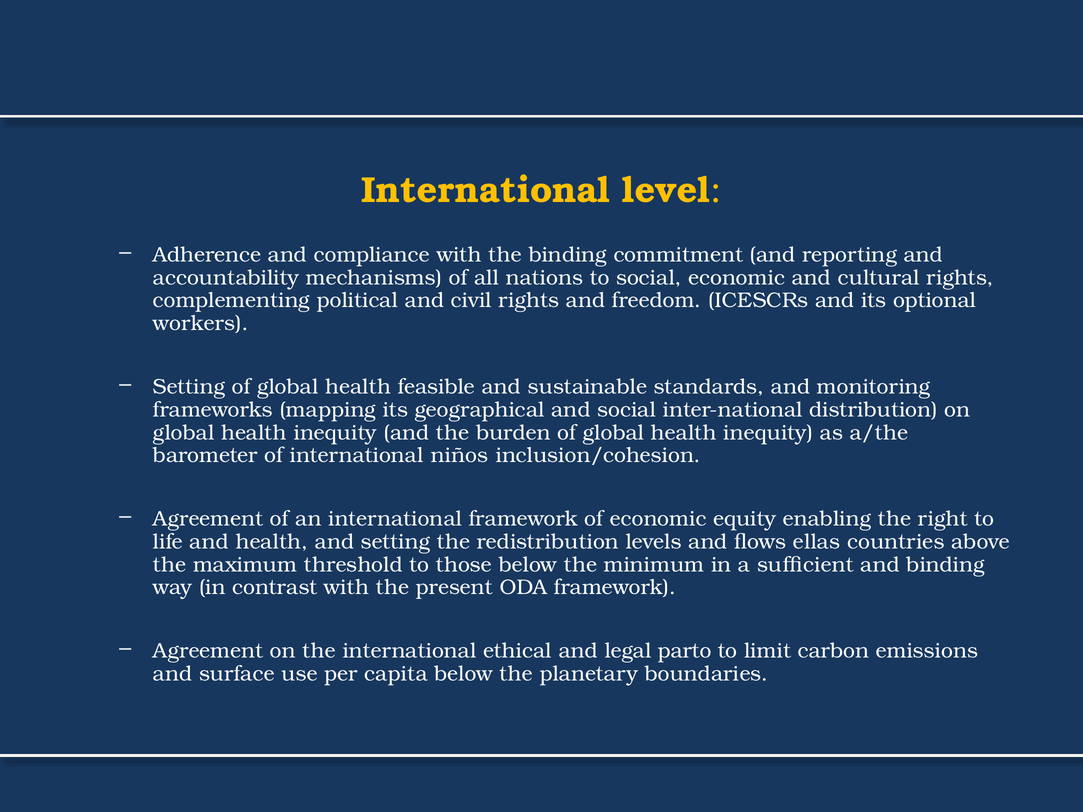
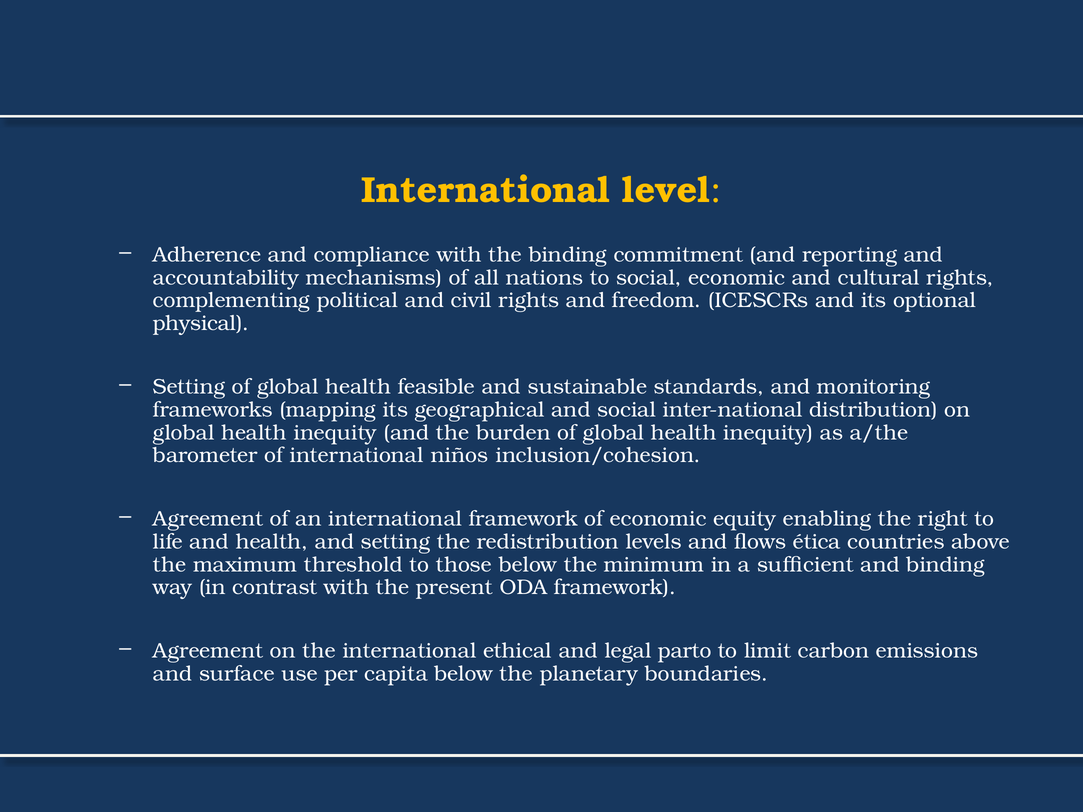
workers: workers -> physical (201, 323)
ellas: ellas -> ética (817, 542)
